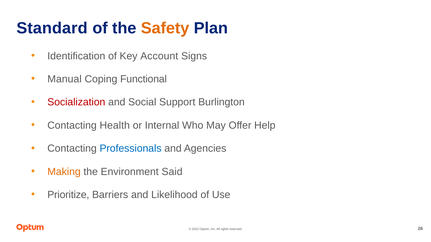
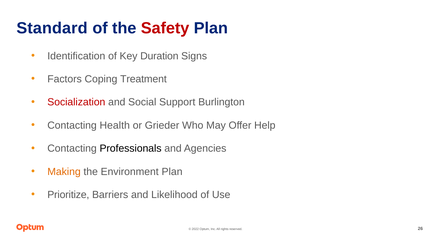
Safety colour: orange -> red (165, 28)
Account: Account -> Duration (159, 56)
Manual: Manual -> Factors (65, 79)
Functional: Functional -> Treatment (143, 79)
Internal: Internal -> Grieder (162, 126)
Professionals colour: blue -> black (131, 149)
Environment Said: Said -> Plan (172, 172)
